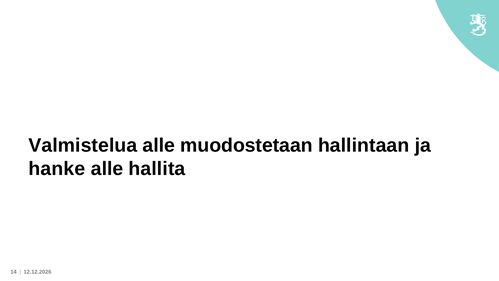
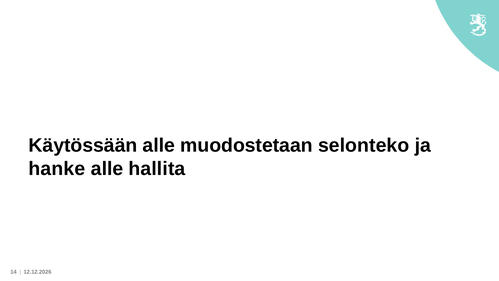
Valmistelua: Valmistelua -> Käytössään (83, 145)
hallintaan: hallintaan -> selonteko (364, 145)
